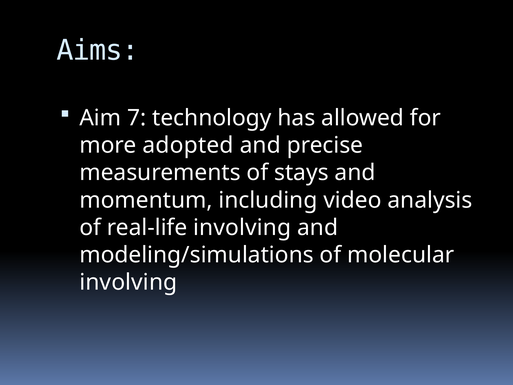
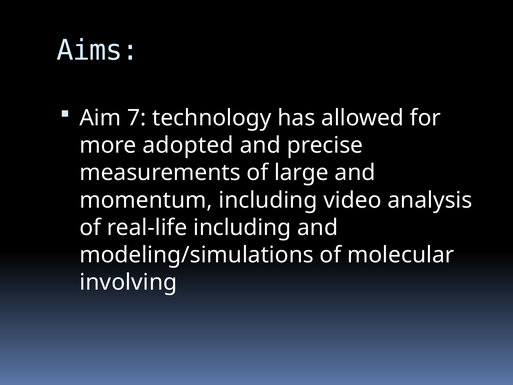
stays: stays -> large (301, 173)
real-life involving: involving -> including (242, 227)
